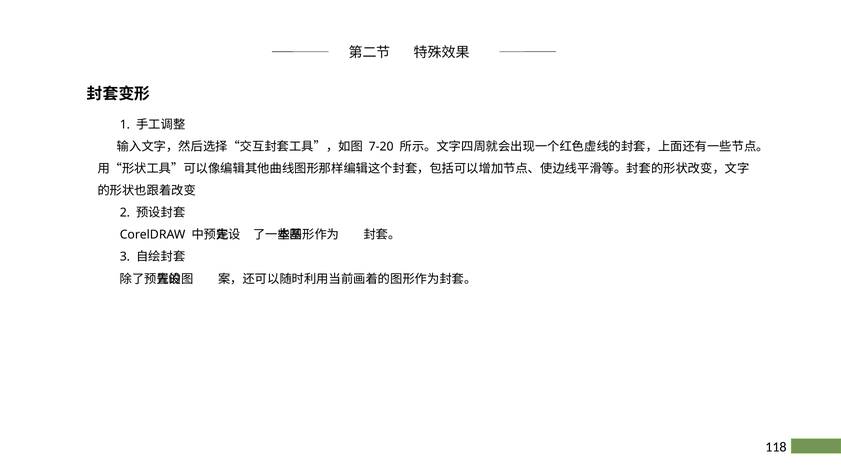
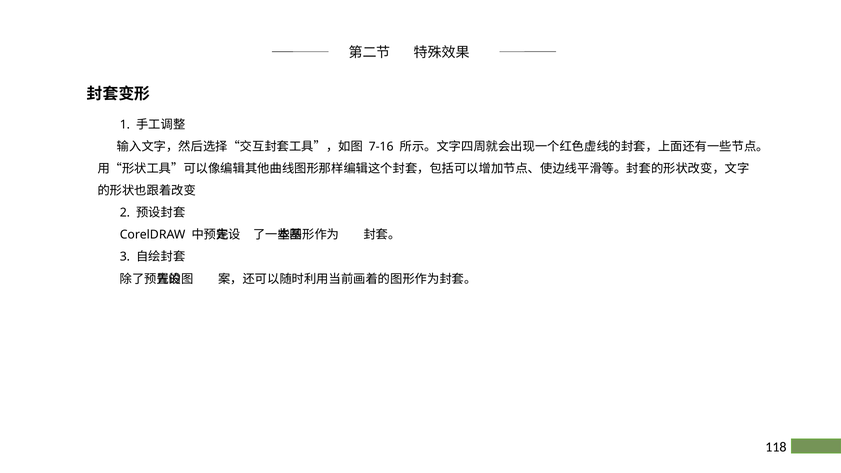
7-20: 7-20 -> 7-16 (381, 147)
